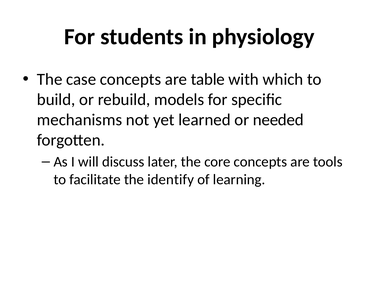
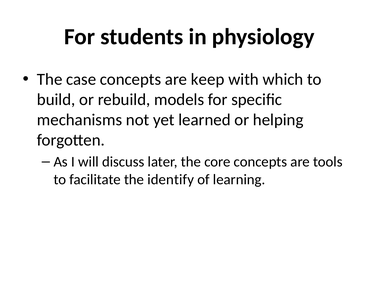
table: table -> keep (208, 80)
needed: needed -> helping (278, 120)
